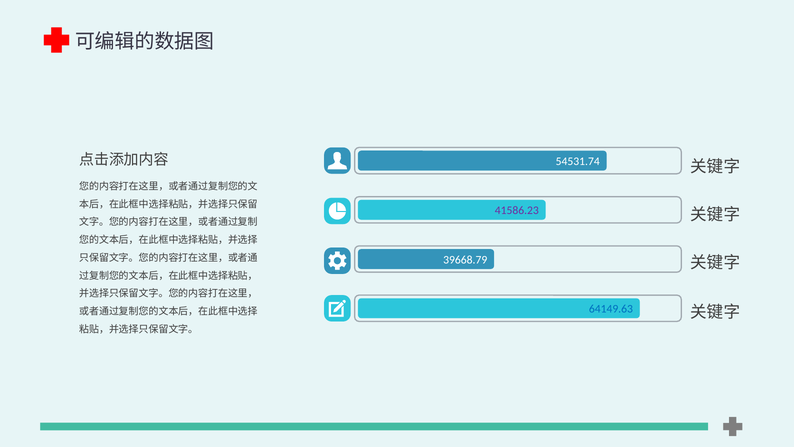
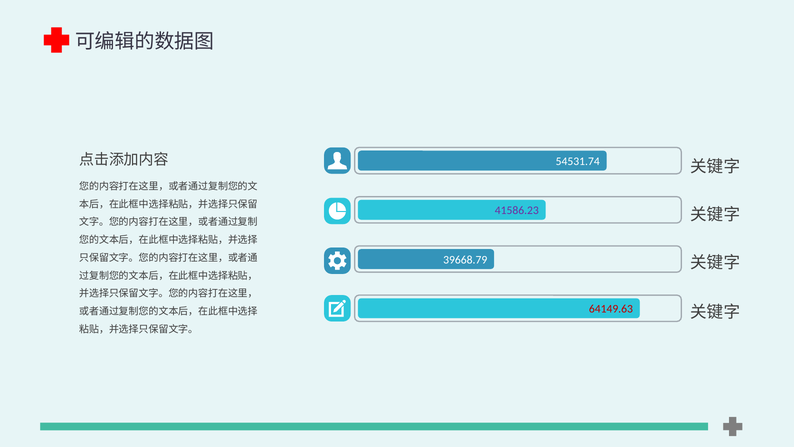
64149.63 colour: blue -> red (611, 309)
